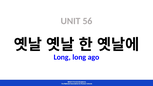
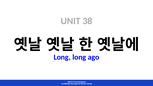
56: 56 -> 38 (87, 21)
